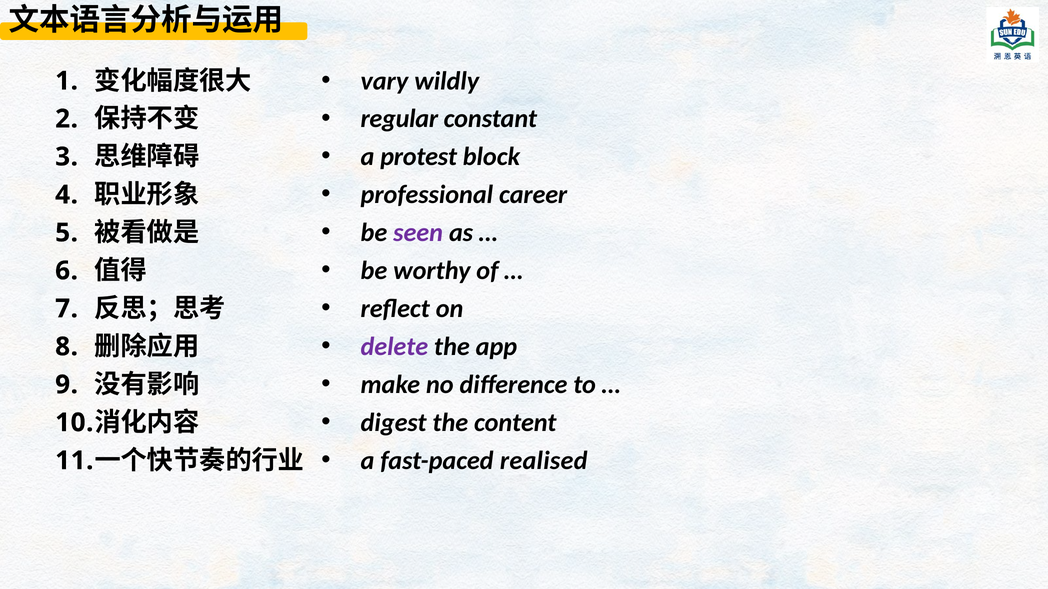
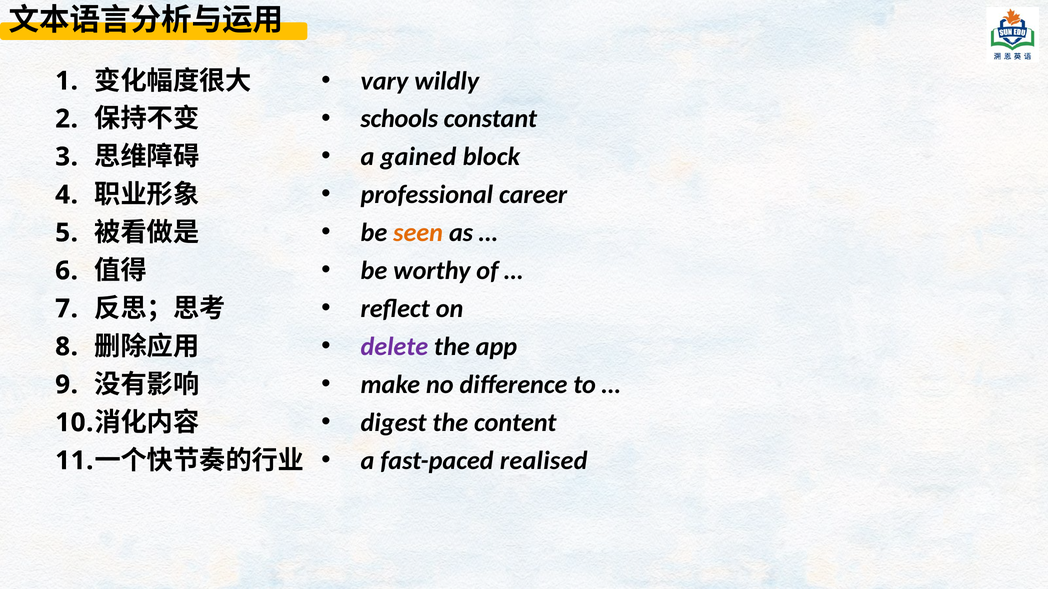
regular: regular -> schools (399, 119)
protest: protest -> gained (418, 157)
seen colour: purple -> orange (418, 233)
